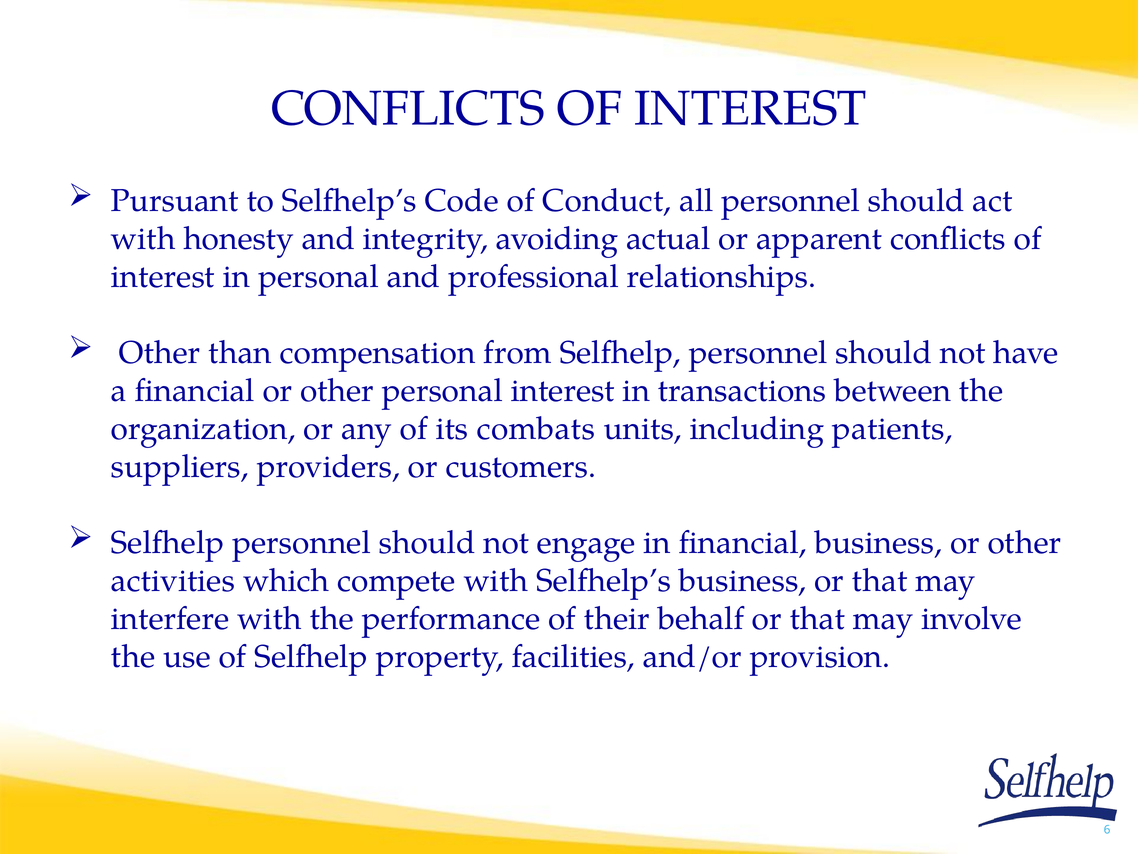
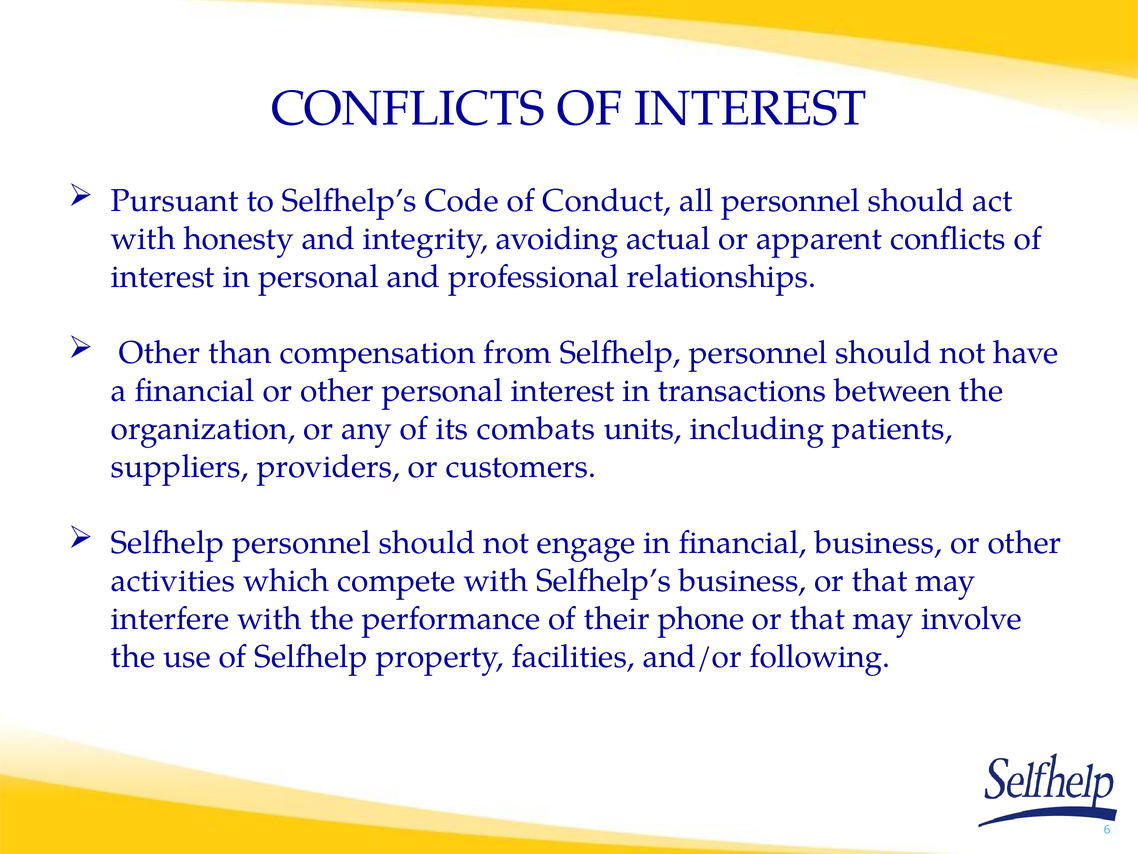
behalf: behalf -> phone (701, 618)
provision: provision -> following (820, 656)
